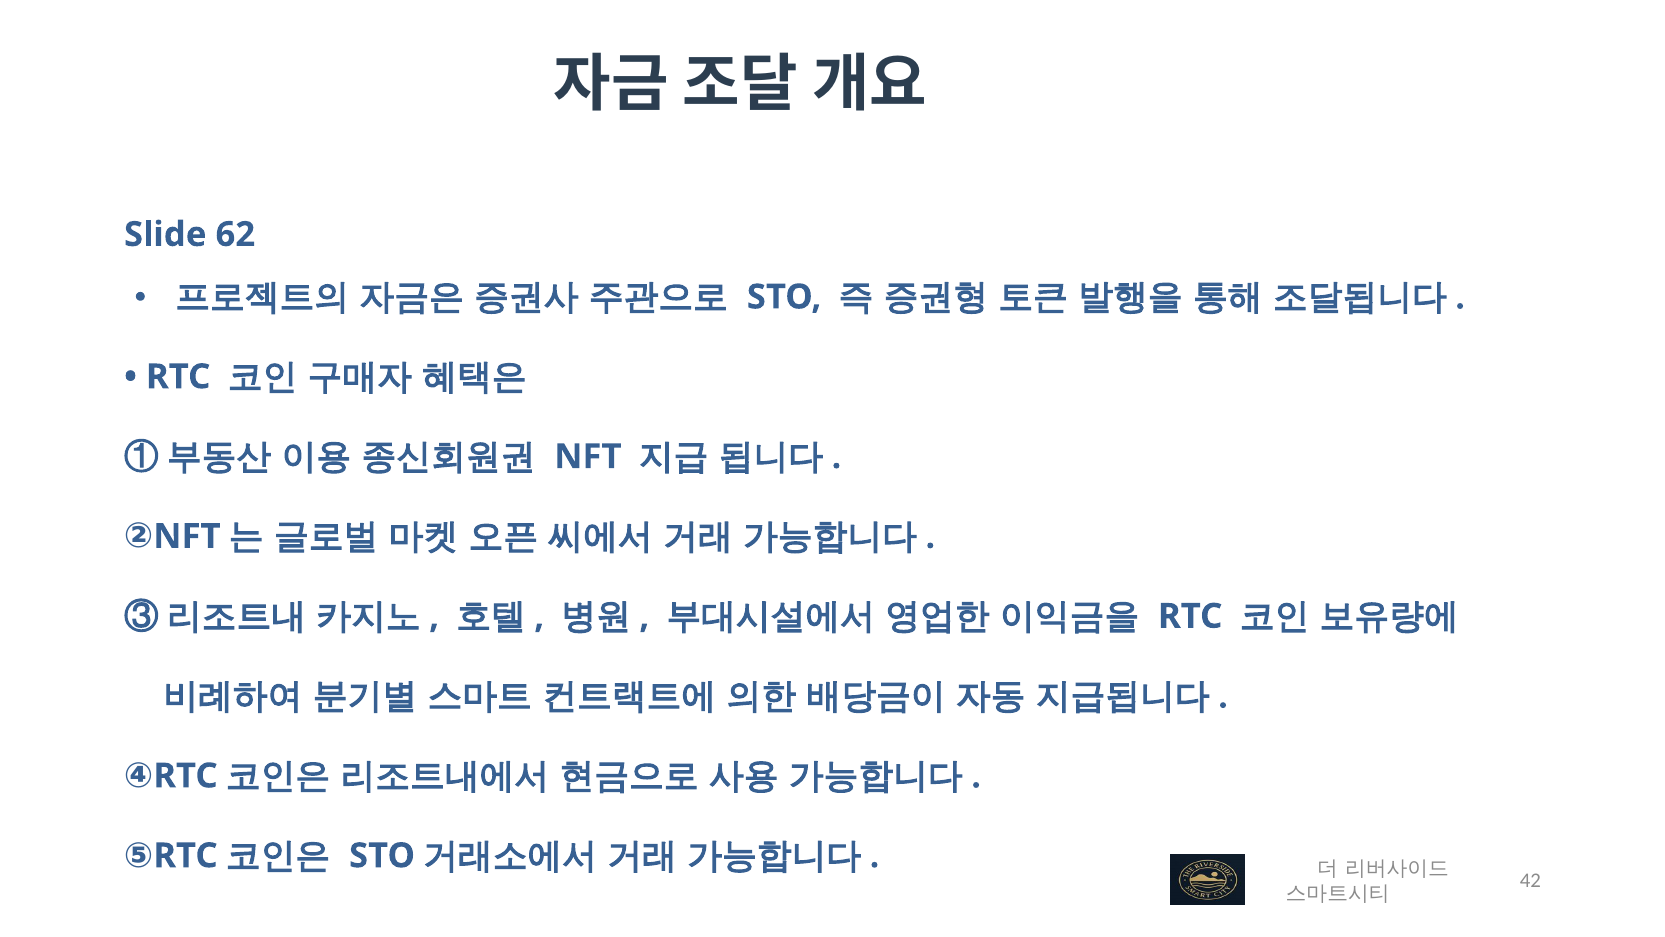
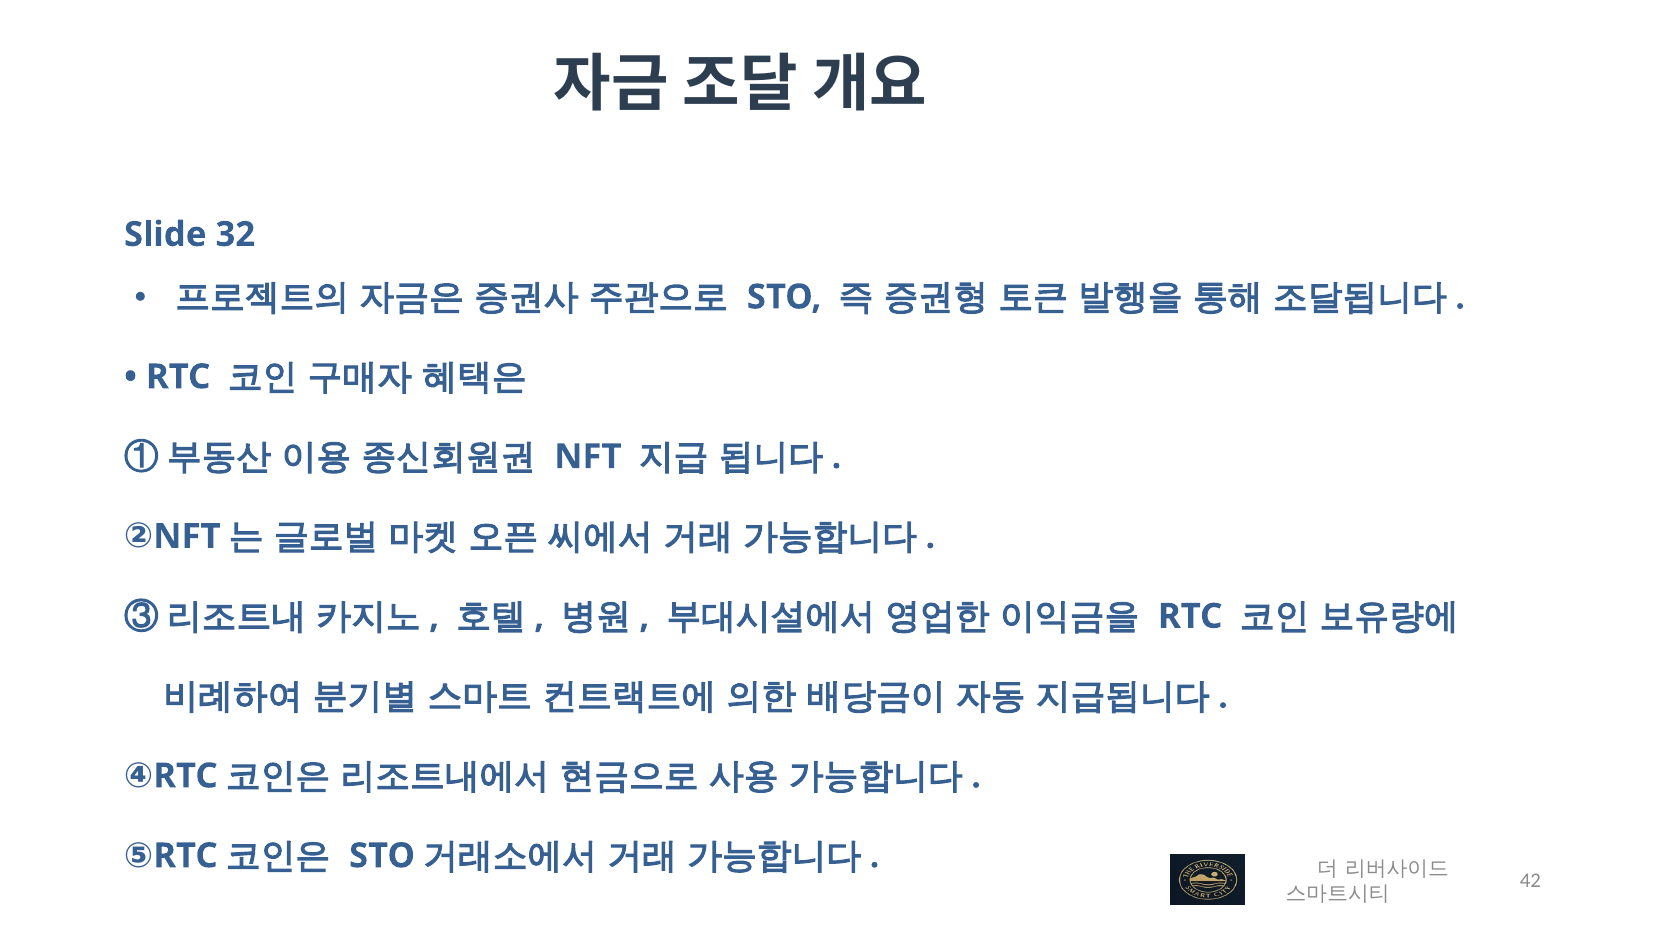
62: 62 -> 32 (235, 234)
